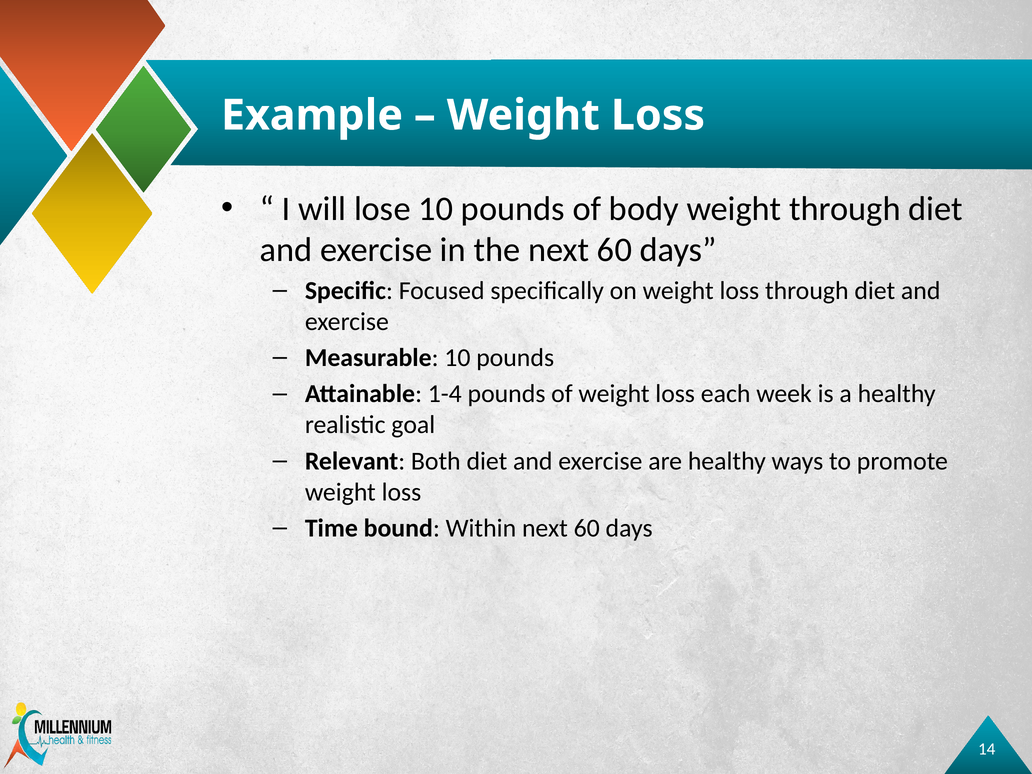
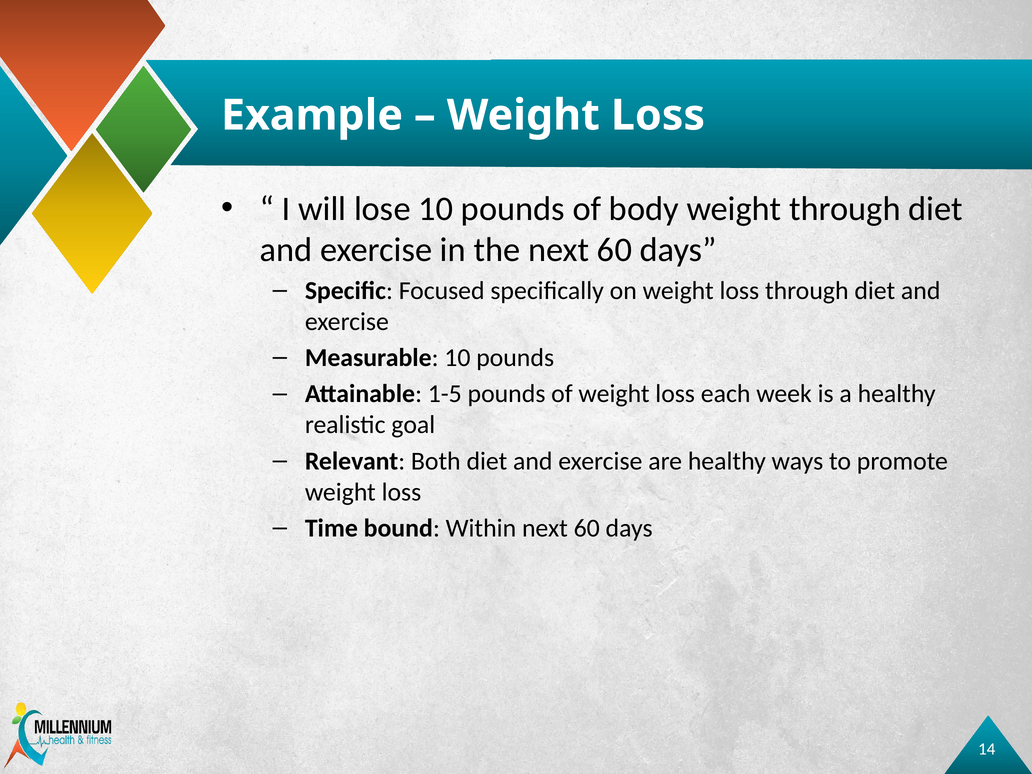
1-4: 1-4 -> 1-5 (445, 394)
